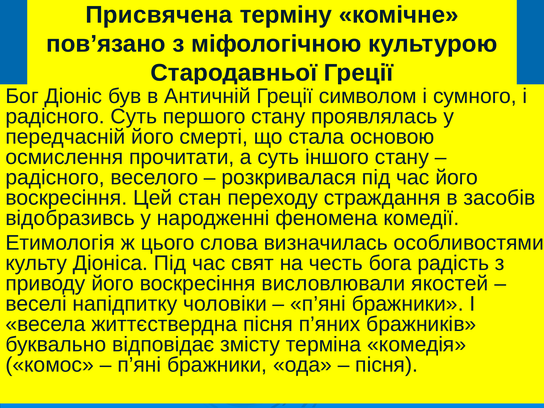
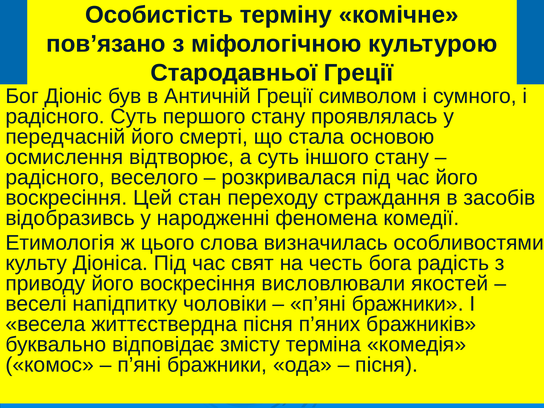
Присвячена: Присвячена -> Особистість (159, 15)
прочитати: прочитати -> відтворює (182, 157)
